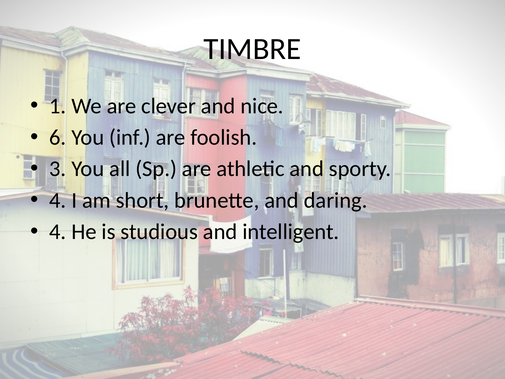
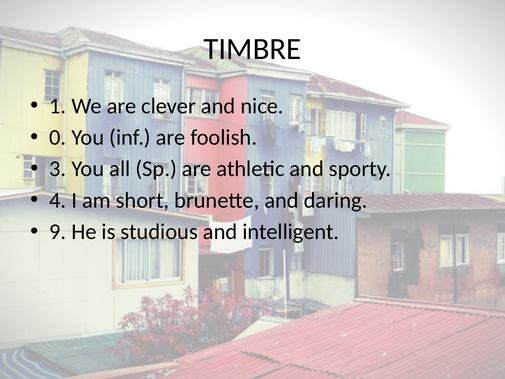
6: 6 -> 0 (58, 137)
4: 4 -> 9 (58, 232)
